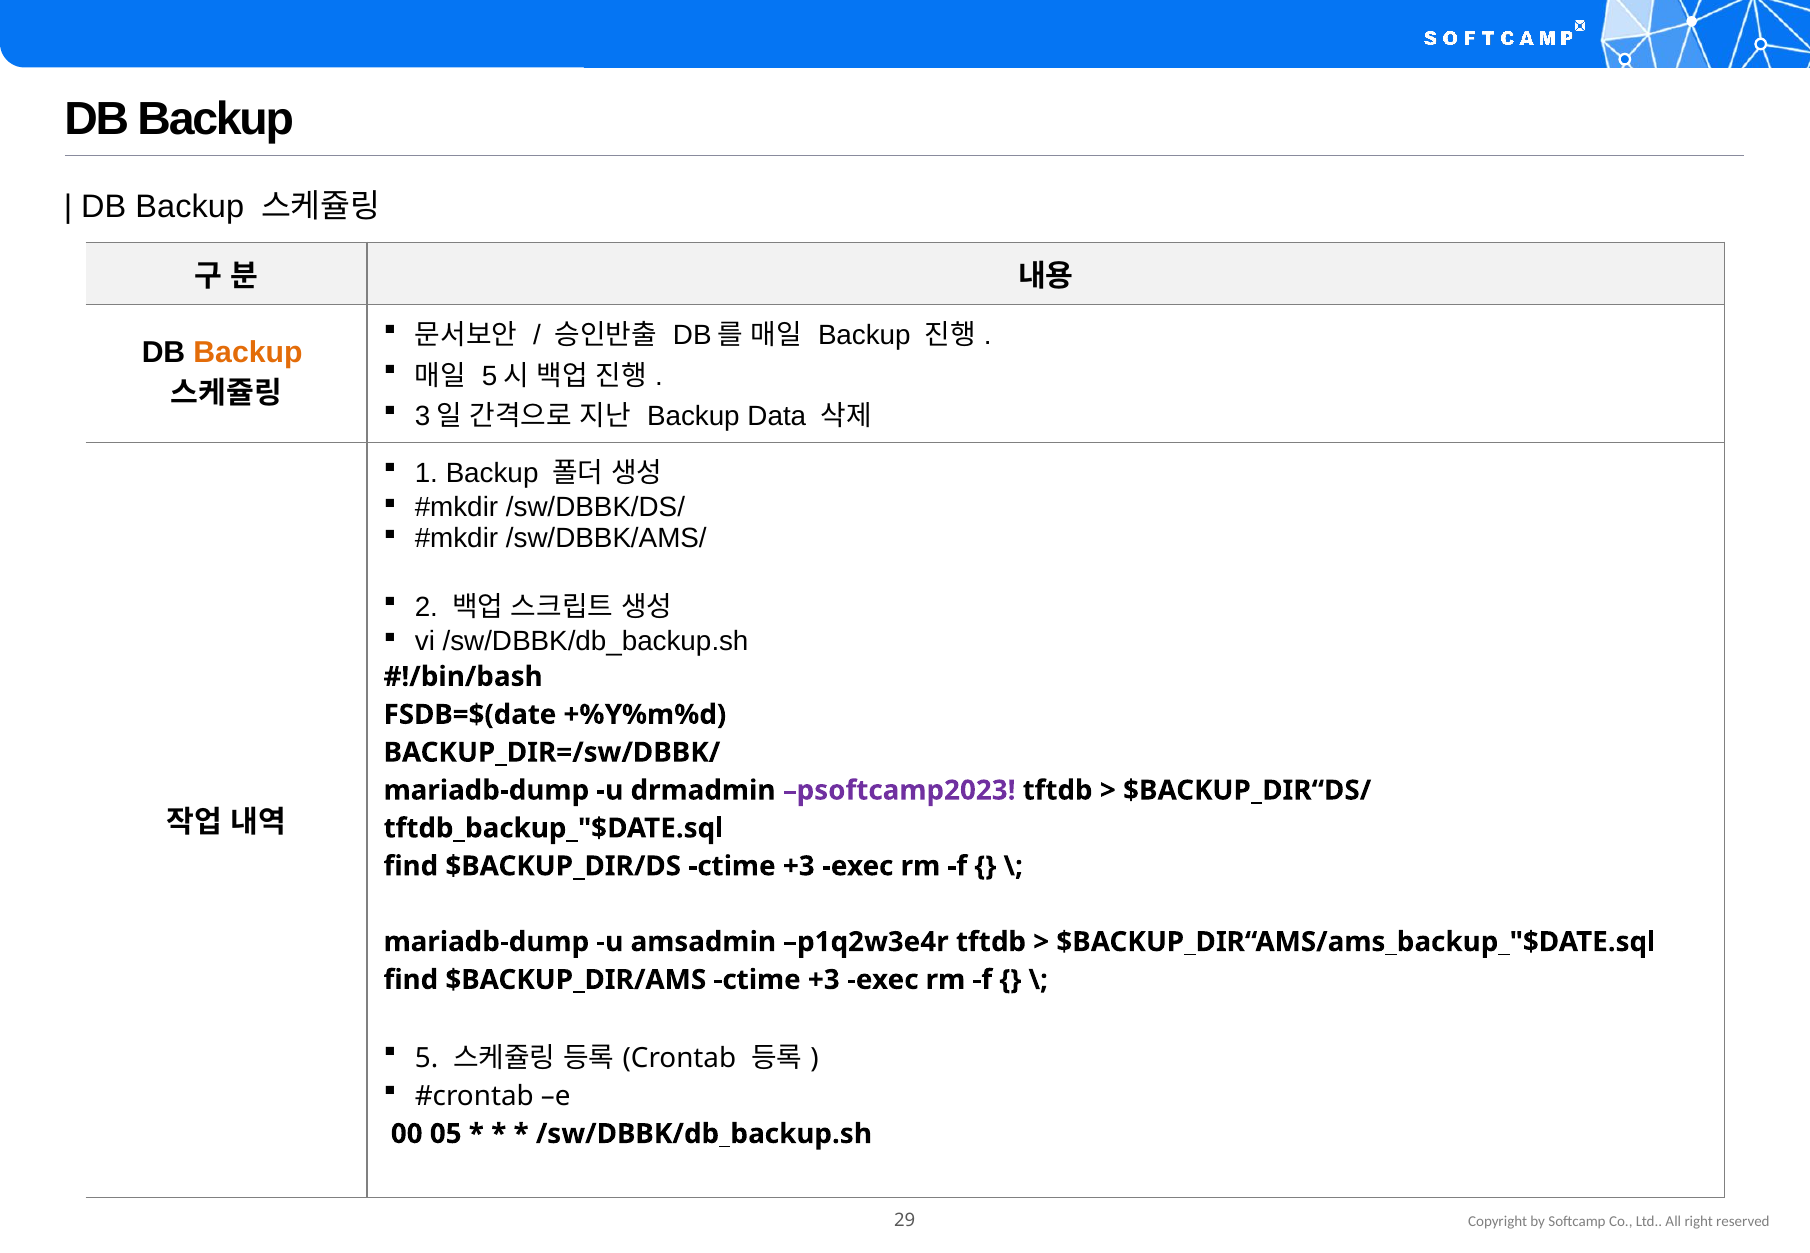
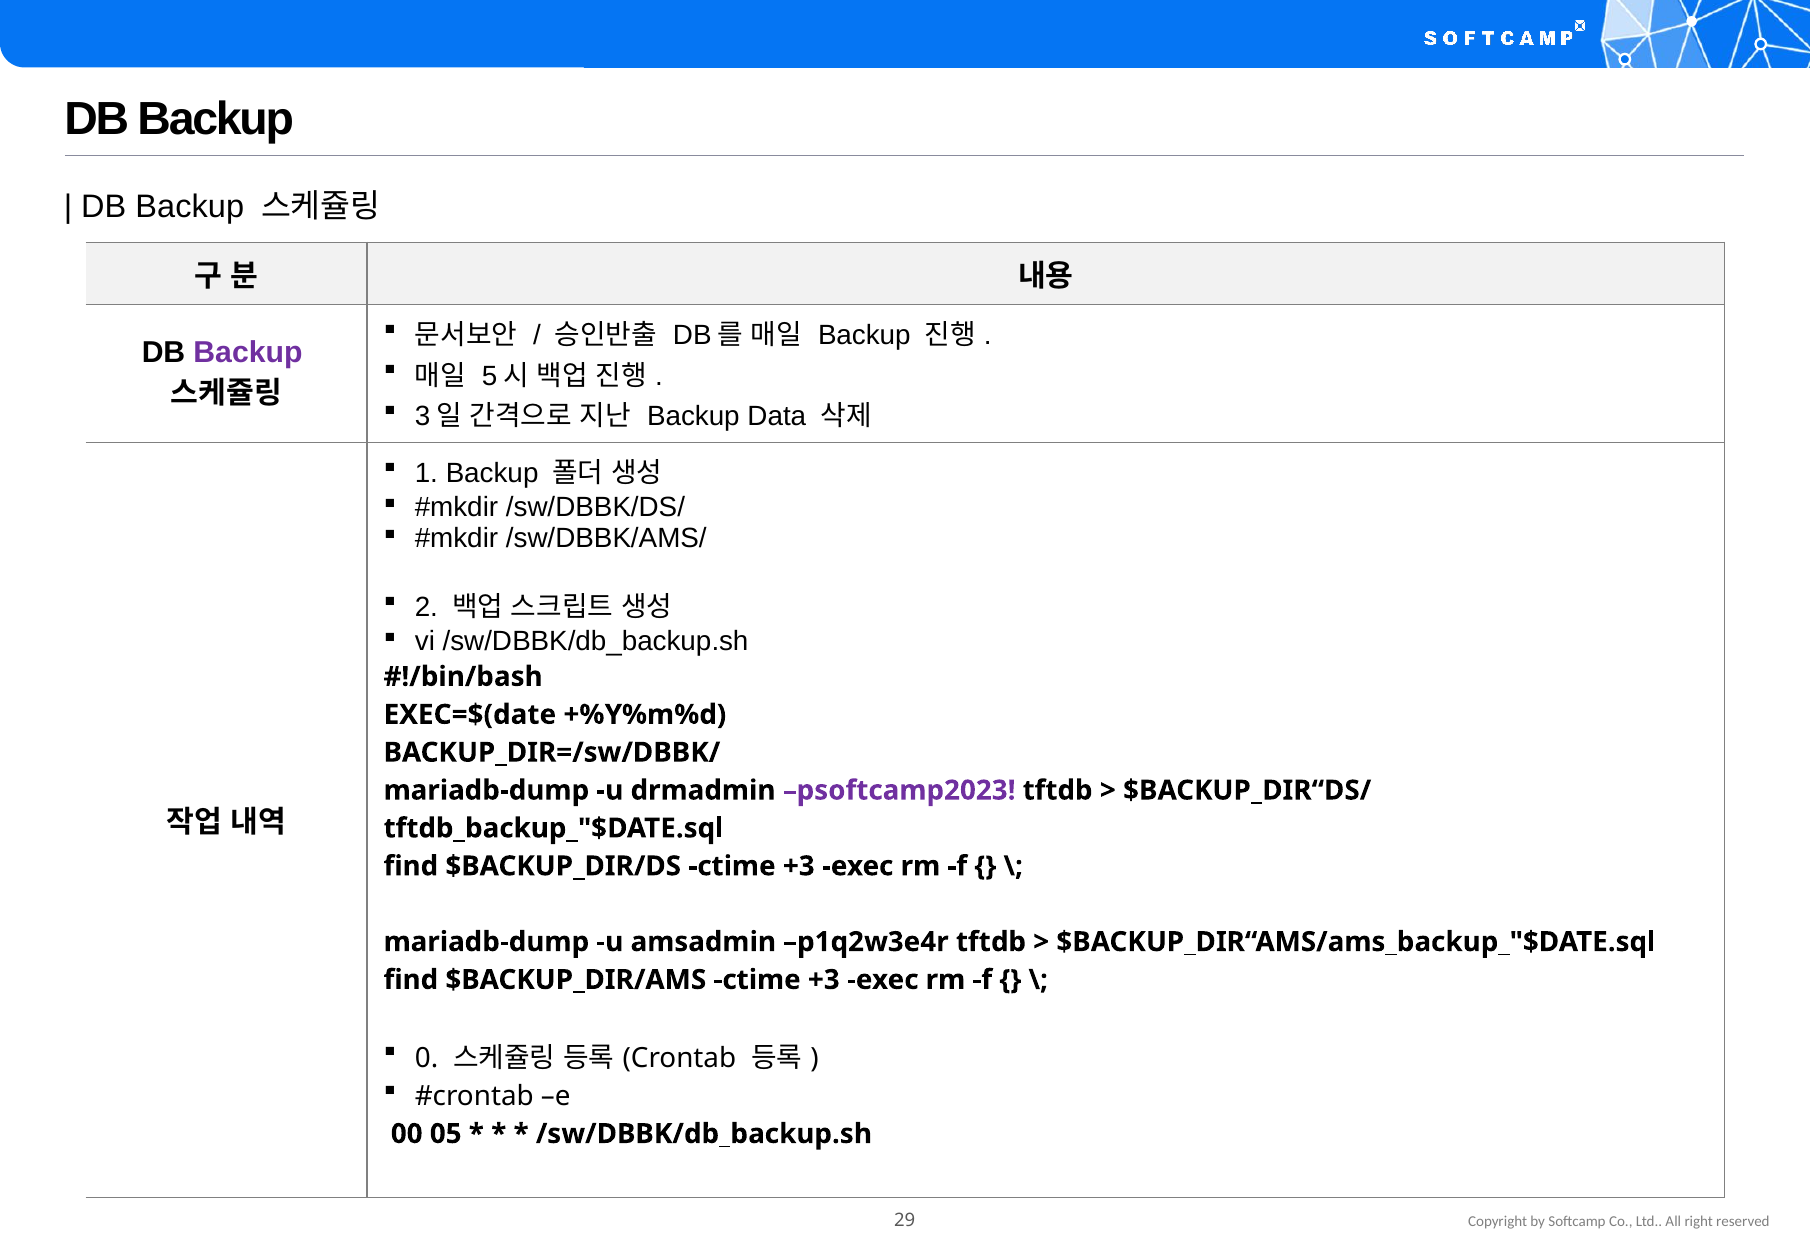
Backup colour: orange -> purple (248, 352)
FSDB=$(date: FSDB=$(date -> EXEC=$(date (470, 715)
5: 5 -> 0 (427, 1058)
